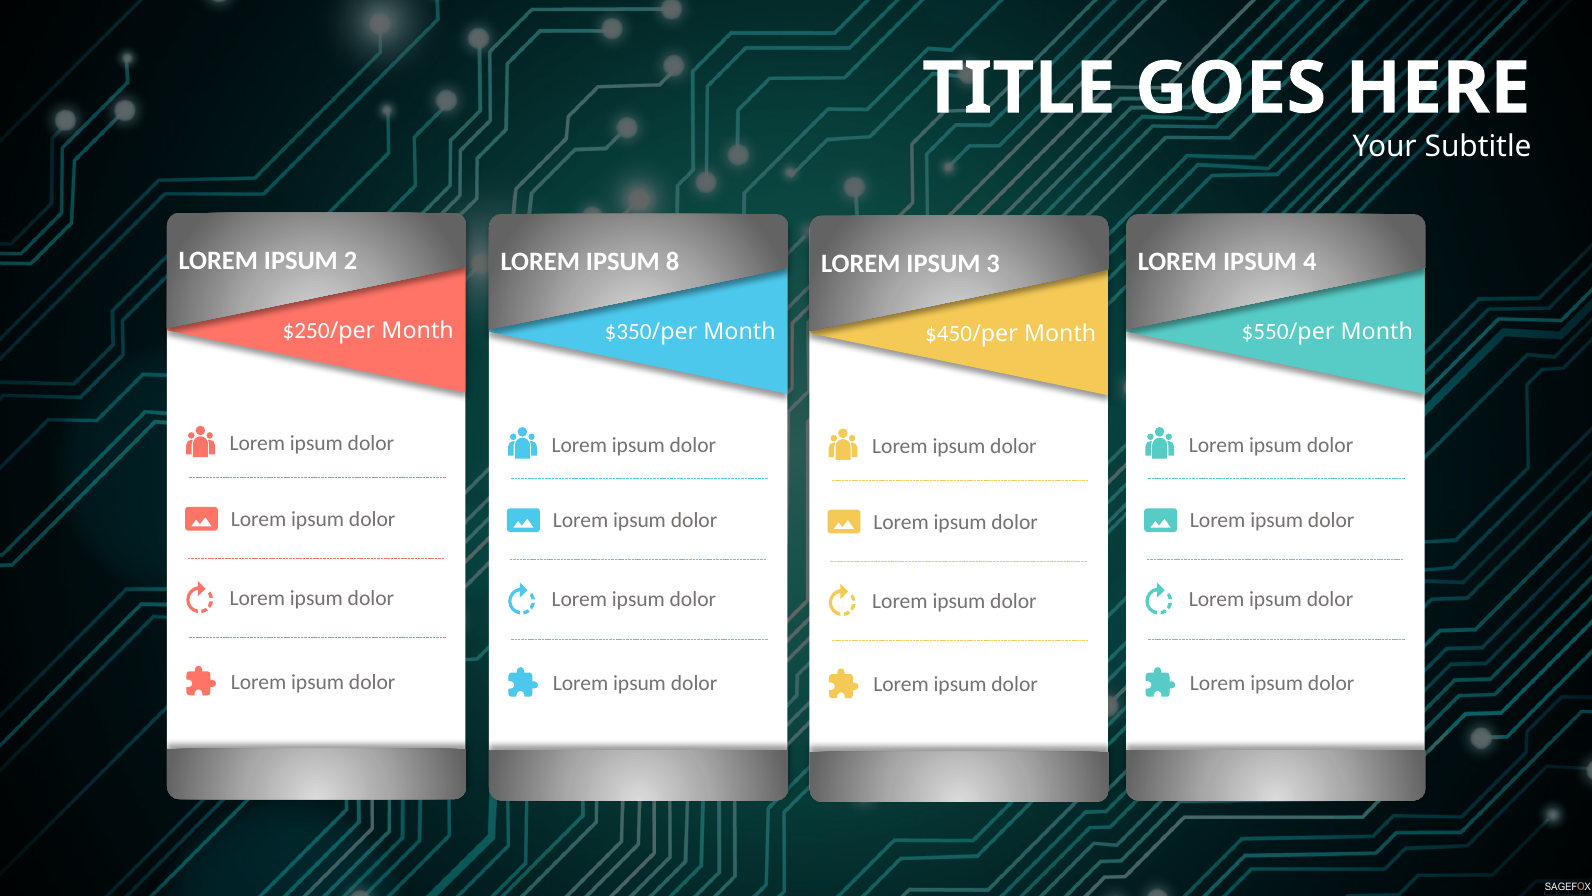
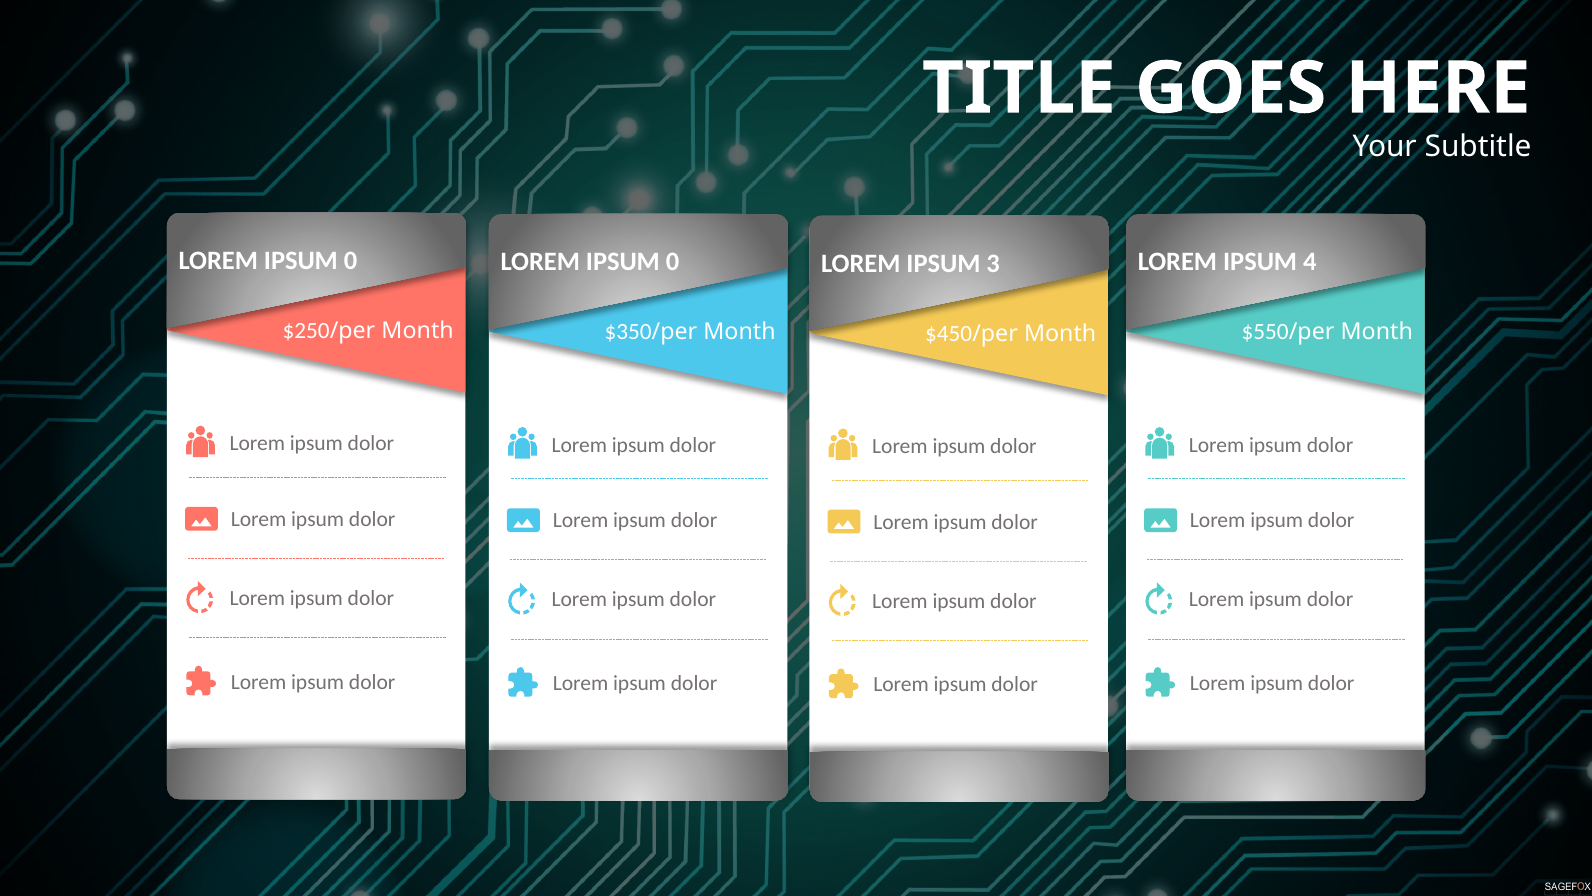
2: 2 -> 0 (351, 260)
8: 8 -> 0 (673, 262)
